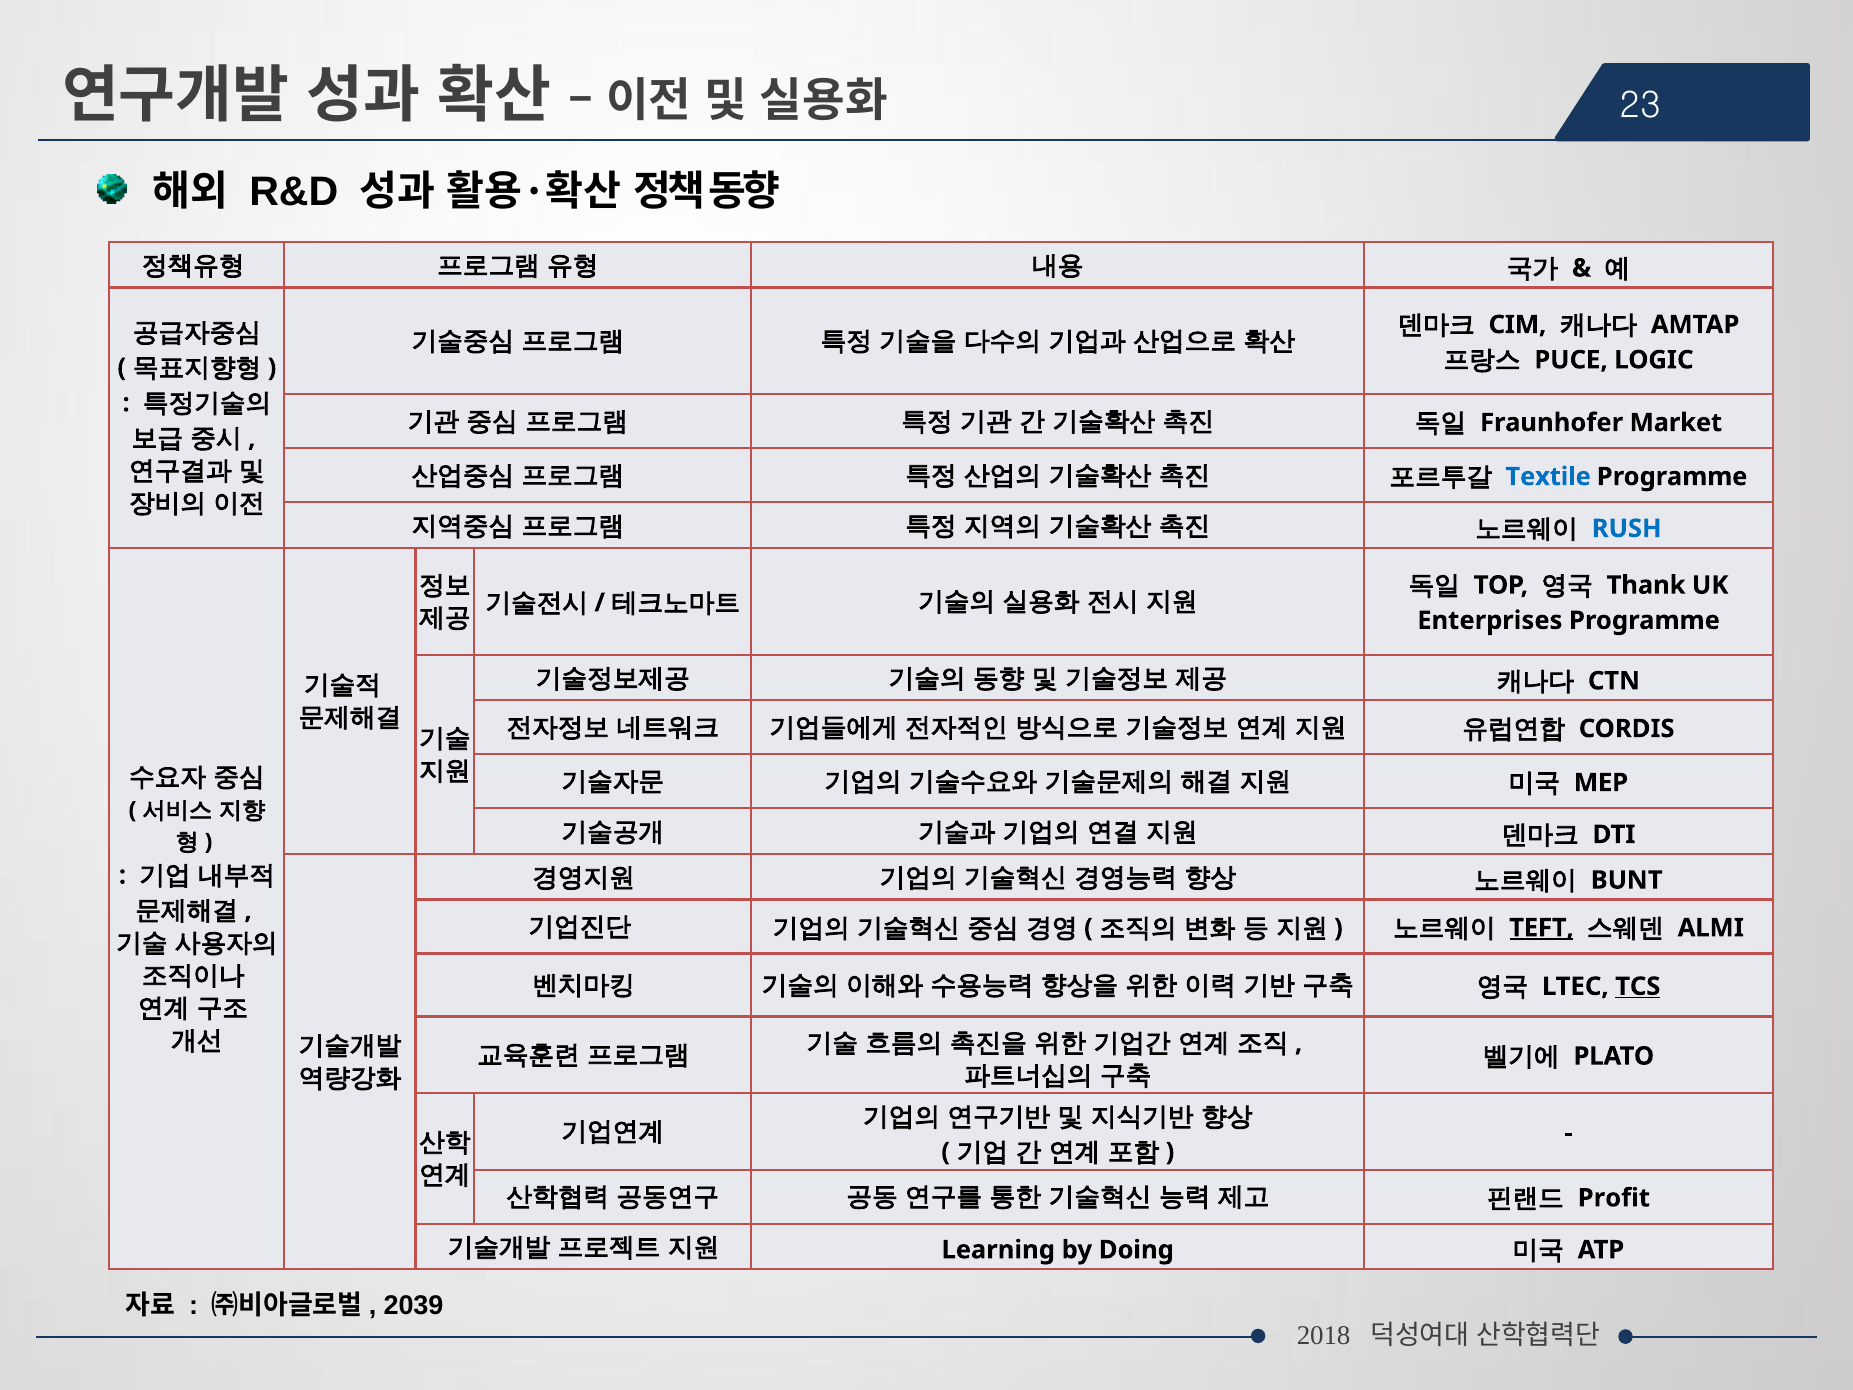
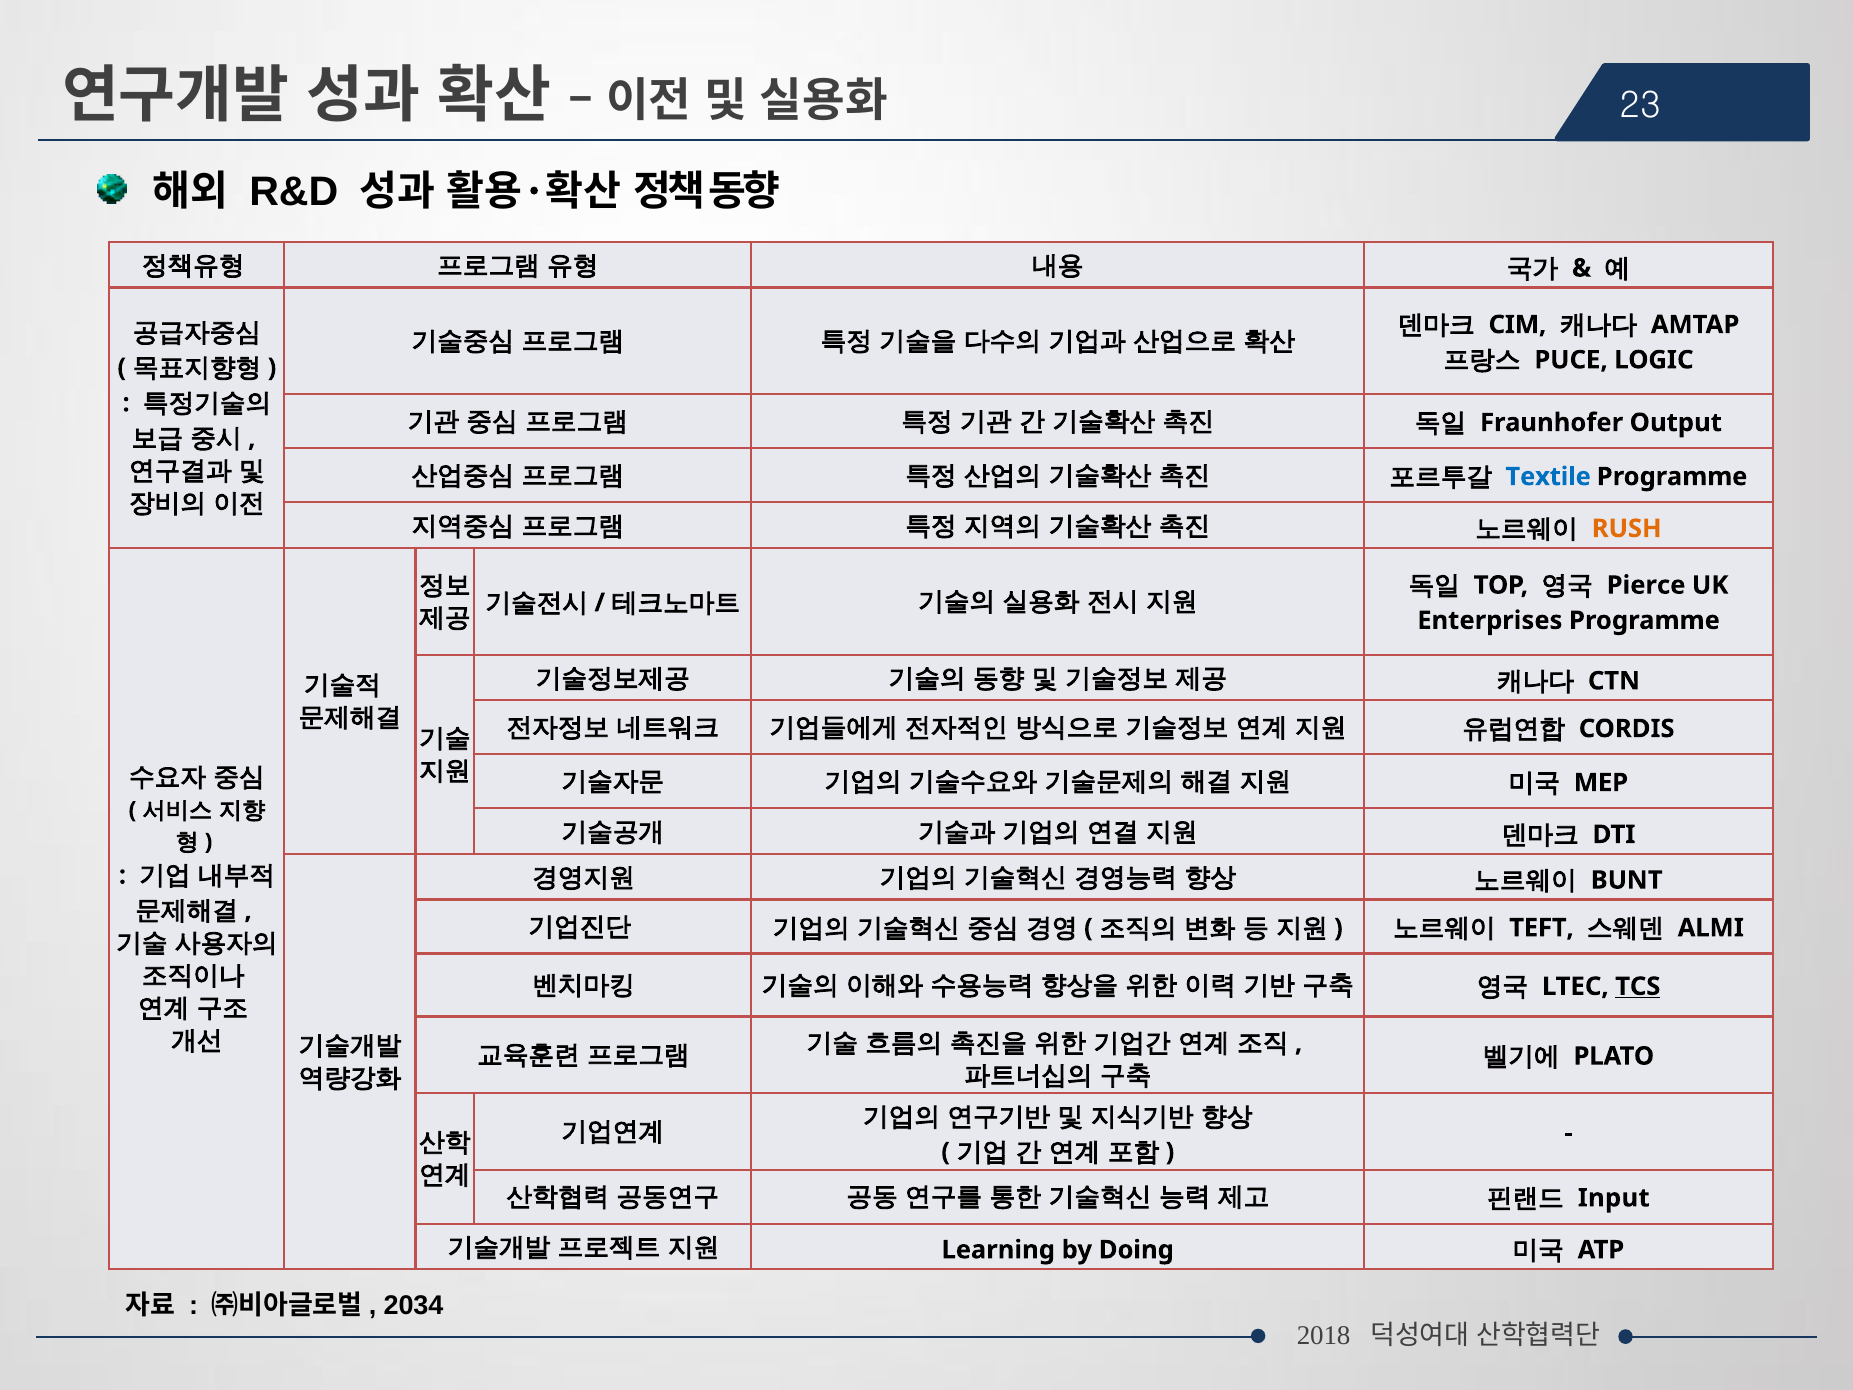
Market: Market -> Output (1676, 423)
RUSH colour: blue -> orange (1627, 528)
Thank: Thank -> Pierce (1646, 585)
TEFT underline: present -> none (1541, 928)
Profit: Profit -> Input (1614, 1198)
2039: 2039 -> 2034 (413, 1306)
